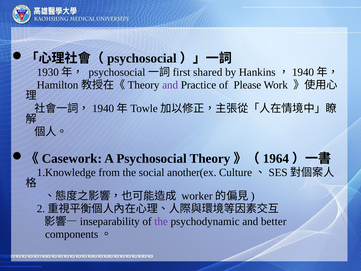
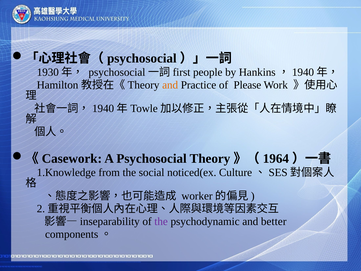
shared: shared -> people (208, 72)
and colour: purple -> orange (170, 85)
another(ex: another(ex -> noticed(ex (192, 172)
